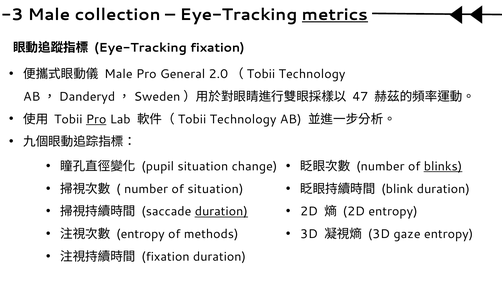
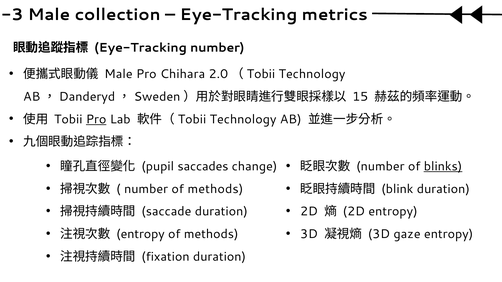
metrics underline: present -> none (335, 15)
Eye-Tracking fixation: fixation -> number (217, 48)
General: General -> Chihara (183, 74)
47: 47 -> 15 (360, 97)
pupil situation: situation -> saccades (203, 167)
number of situation: situation -> methods (215, 189)
duration underline: present -> none (221, 212)
